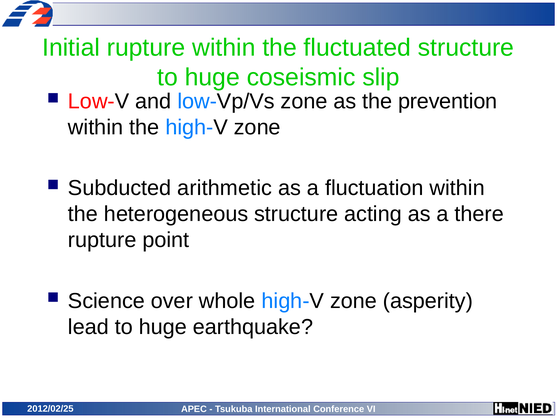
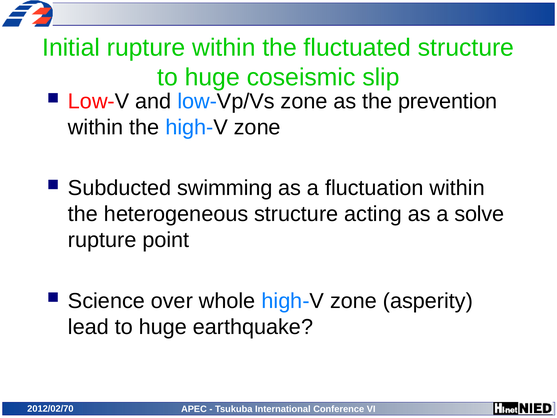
arithmetic: arithmetic -> swimming (225, 188)
there: there -> solve (479, 214)
2012/02/25: 2012/02/25 -> 2012/02/70 (50, 409)
